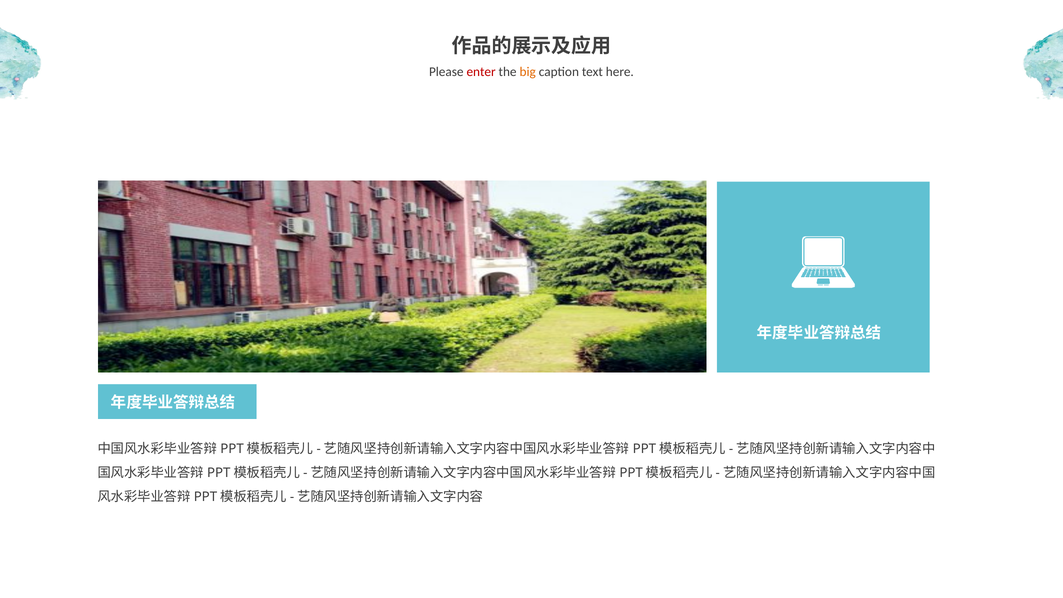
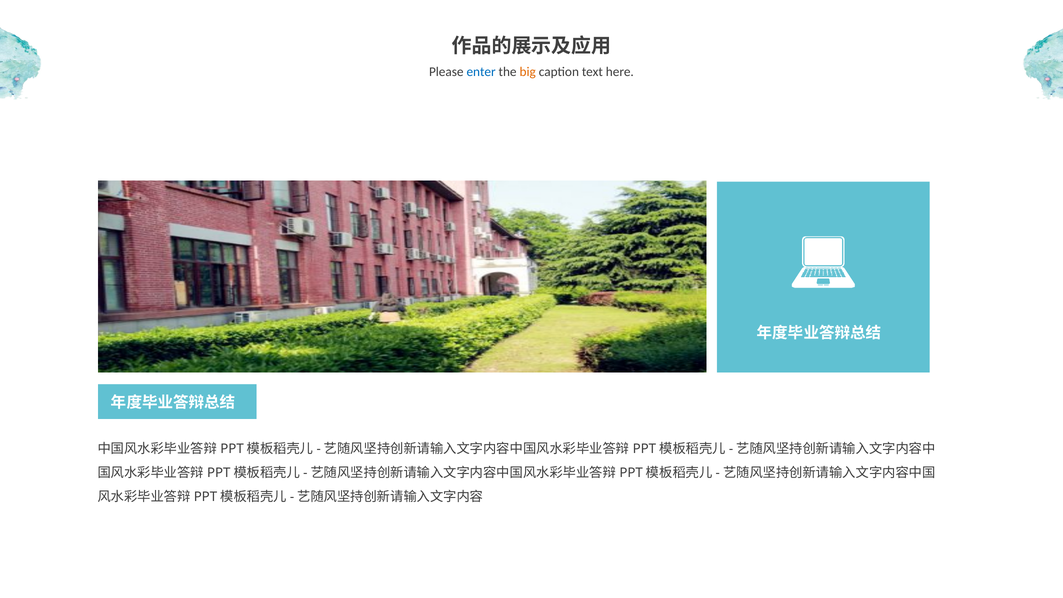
enter colour: red -> blue (481, 72)
